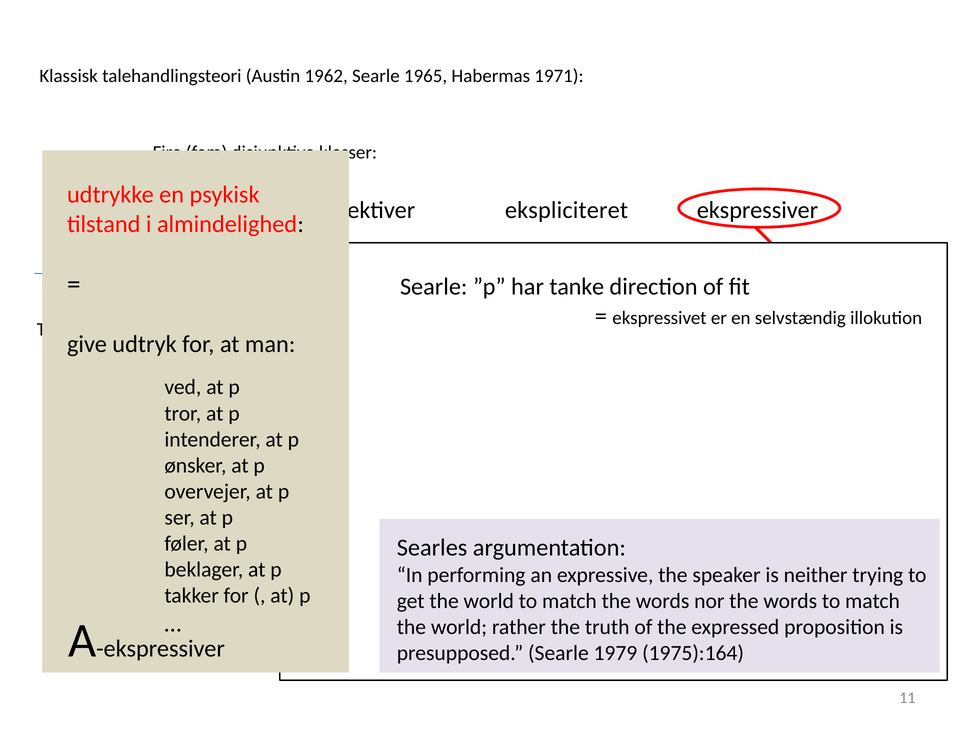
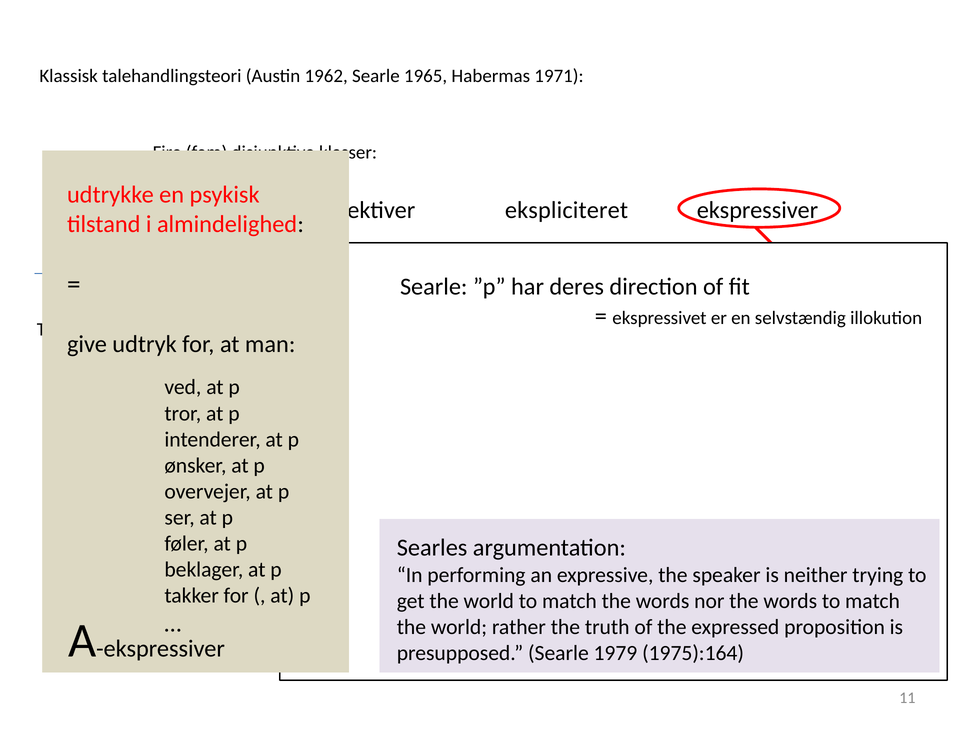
tanke: tanke -> deres (577, 287)
